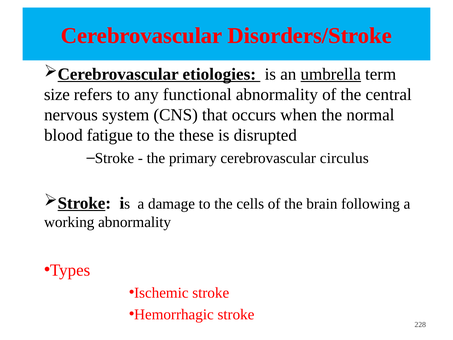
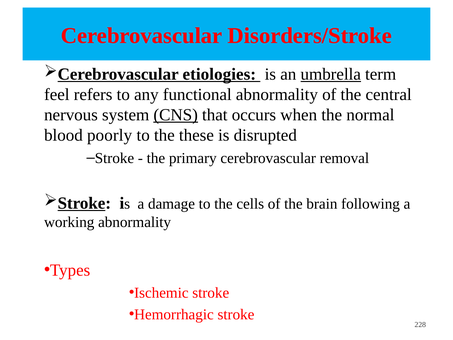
size: size -> feel (57, 94)
CNS underline: none -> present (176, 115)
fatigue: fatigue -> poorly (110, 135)
circulus: circulus -> removal (344, 158)
